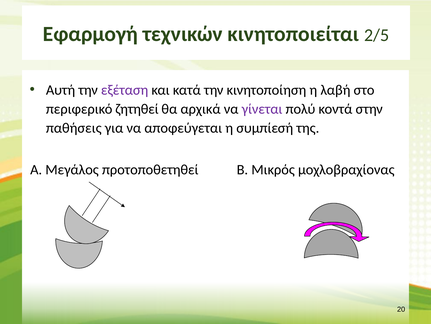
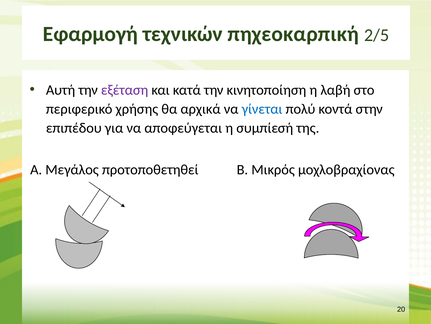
κινητοποιείται: κινητοποιείται -> πηχεοκαρπική (293, 34)
ζητηθεί: ζητηθεί -> χρήσης (137, 109)
γίνεται colour: purple -> blue (262, 109)
παθήσεις: παθήσεις -> επιπέδου (74, 128)
